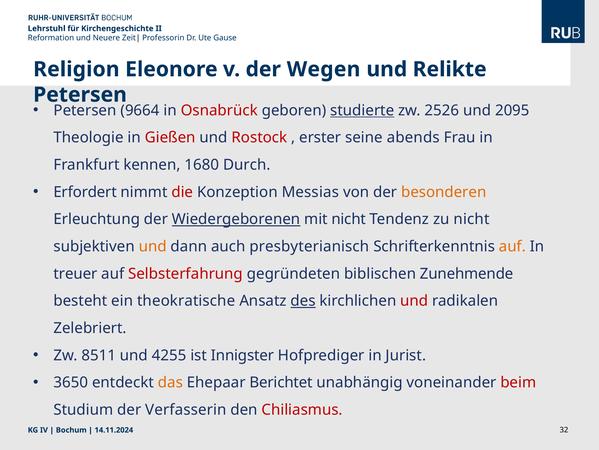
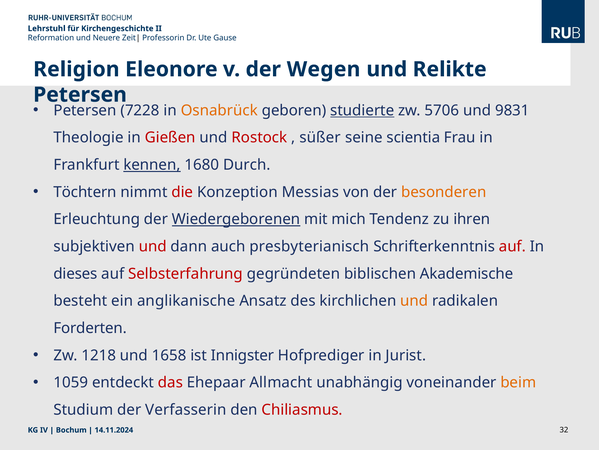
9664: 9664 -> 7228 (140, 110)
Osnabrück colour: red -> orange (219, 110)
2526: 2526 -> 5706 (442, 110)
2095: 2095 -> 9831 (512, 110)
erster: erster -> süßer (320, 137)
abends: abends -> scientia (413, 137)
kennen underline: none -> present (152, 165)
Erfordert: Erfordert -> Töchtern (85, 192)
mit nicht: nicht -> mich (349, 219)
zu nicht: nicht -> ihren (472, 219)
und colour: orange -> red (153, 246)
auf colour: orange -> red (512, 246)
treuer: treuer -> dieses (75, 273)
Zunehmende: Zunehmende -> Akademische (467, 273)
theokratische: theokratische -> anglikanische (186, 300)
des underline: present -> none (303, 300)
und colour: red -> orange (414, 300)
Zelebriert: Zelebriert -> Forderten (90, 328)
8511: 8511 -> 1218 (99, 355)
4255: 4255 -> 1658 (169, 355)
3650: 3650 -> 1059 (71, 382)
das colour: orange -> red (170, 382)
Berichtet: Berichtet -> Allmacht (281, 382)
beim colour: red -> orange (518, 382)
